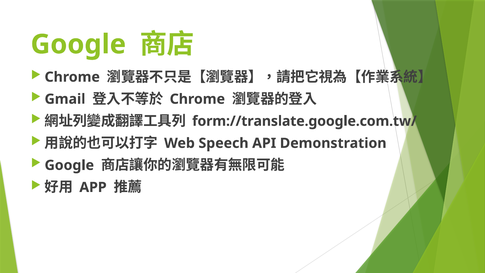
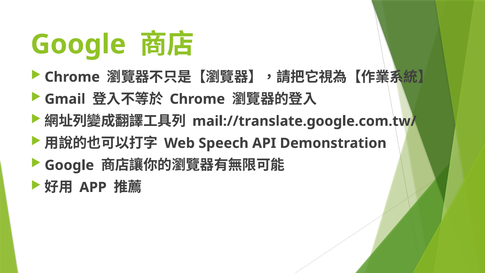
form://translate.google.com.tw/: form://translate.google.com.tw/ -> mail://translate.google.com.tw/ (304, 121)
